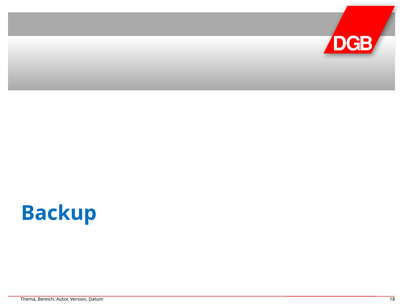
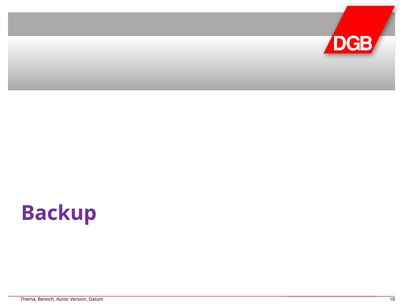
Backup colour: blue -> purple (59, 213)
